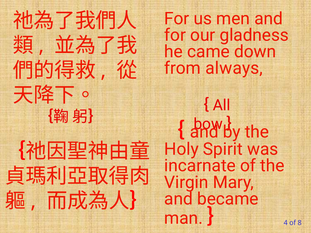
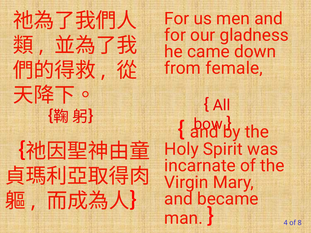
always: always -> female (234, 68)
